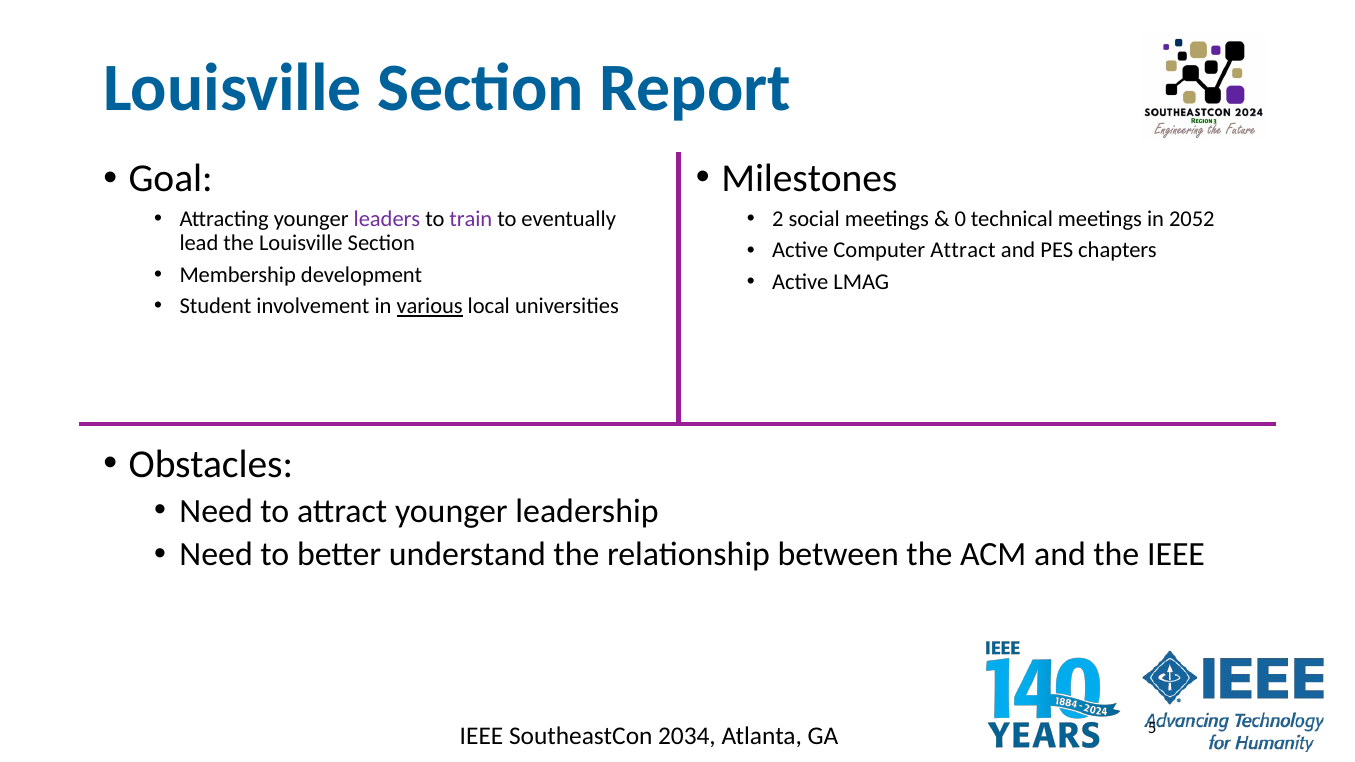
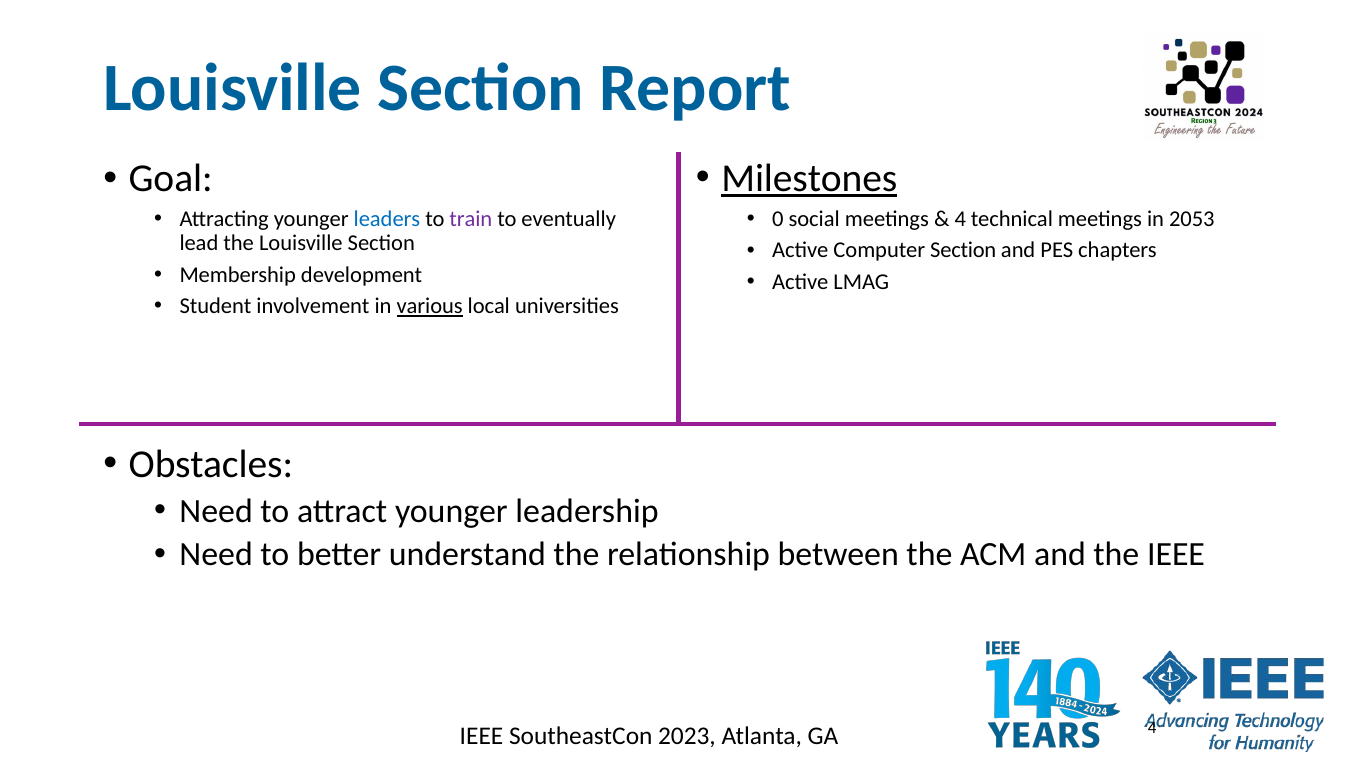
Milestones underline: none -> present (809, 179)
leaders colour: purple -> blue (387, 219)
2: 2 -> 0 (778, 219)
0: 0 -> 4 (960, 219)
2052: 2052 -> 2053 (1192, 219)
Computer Attract: Attract -> Section (963, 251)
2034: 2034 -> 2023 (687, 737)
GA 5: 5 -> 4 (1152, 728)
